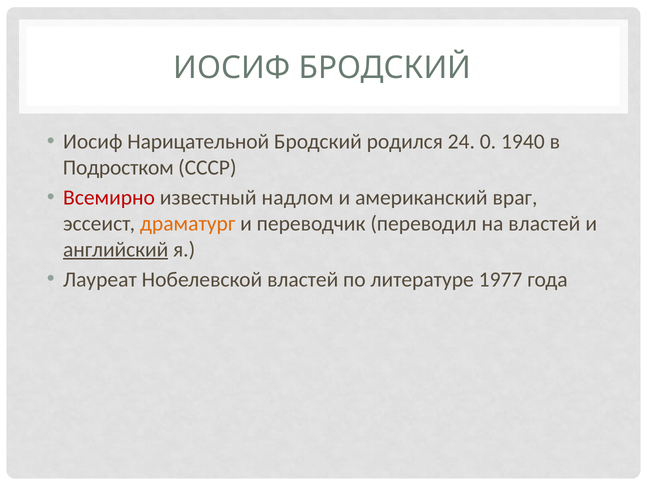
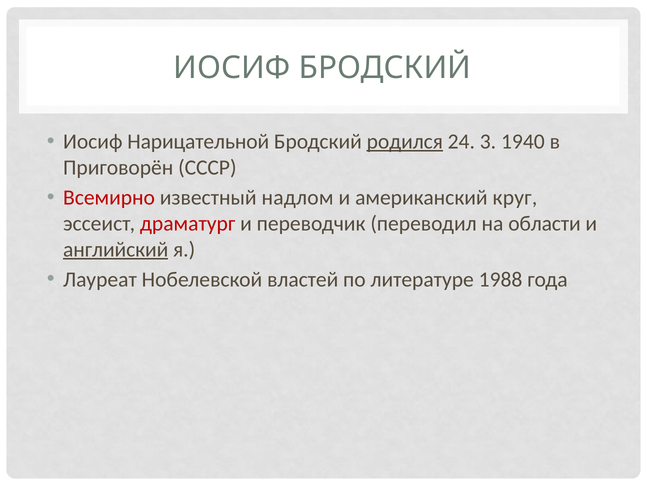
родился underline: none -> present (405, 142)
0: 0 -> 3 (488, 142)
Подростком: Подростком -> Приговорён (118, 168)
враг: враг -> круг (515, 198)
драматург colour: orange -> red (188, 224)
на властей: властей -> области (544, 224)
1977: 1977 -> 1988 (501, 280)
